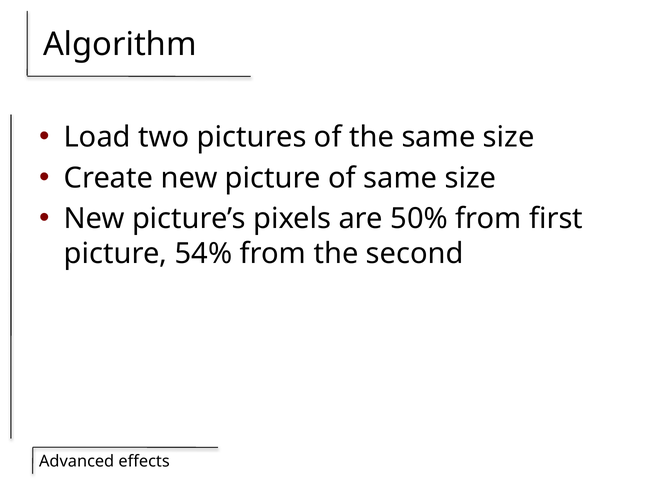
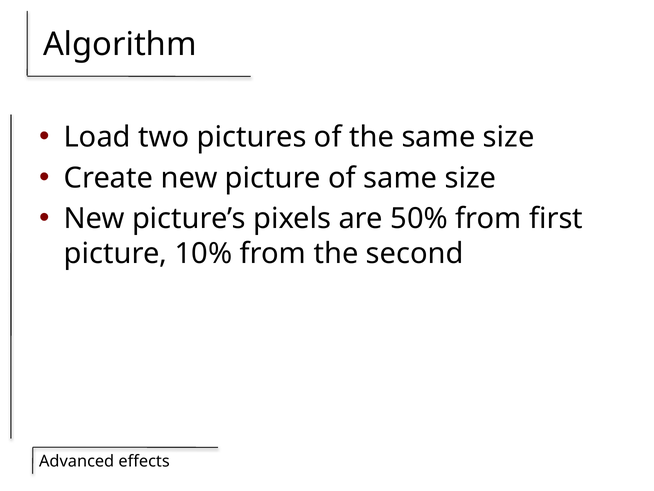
54%: 54% -> 10% (203, 254)
